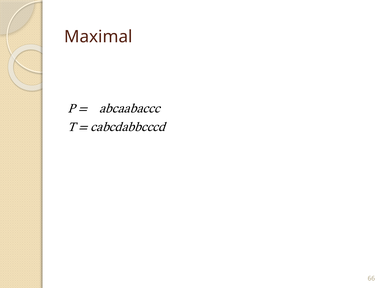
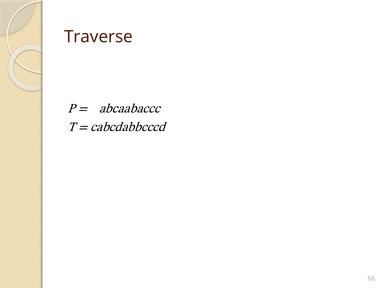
Maximal: Maximal -> Traverse (98, 37)
